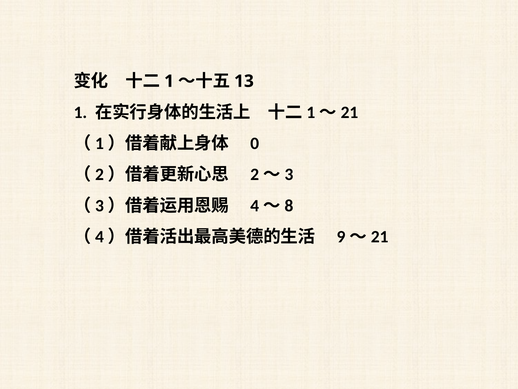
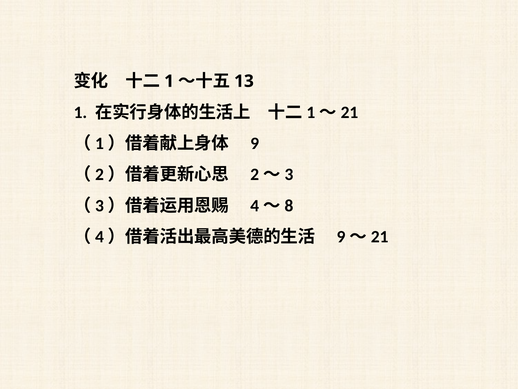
0: 0 -> 9 (255, 143)
